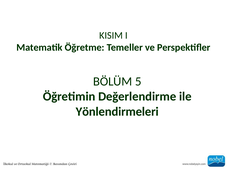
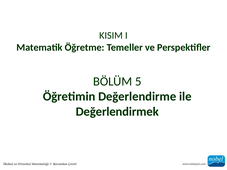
Yönlendirmeleri: Yönlendirmeleri -> Değerlendirmek (117, 112)
